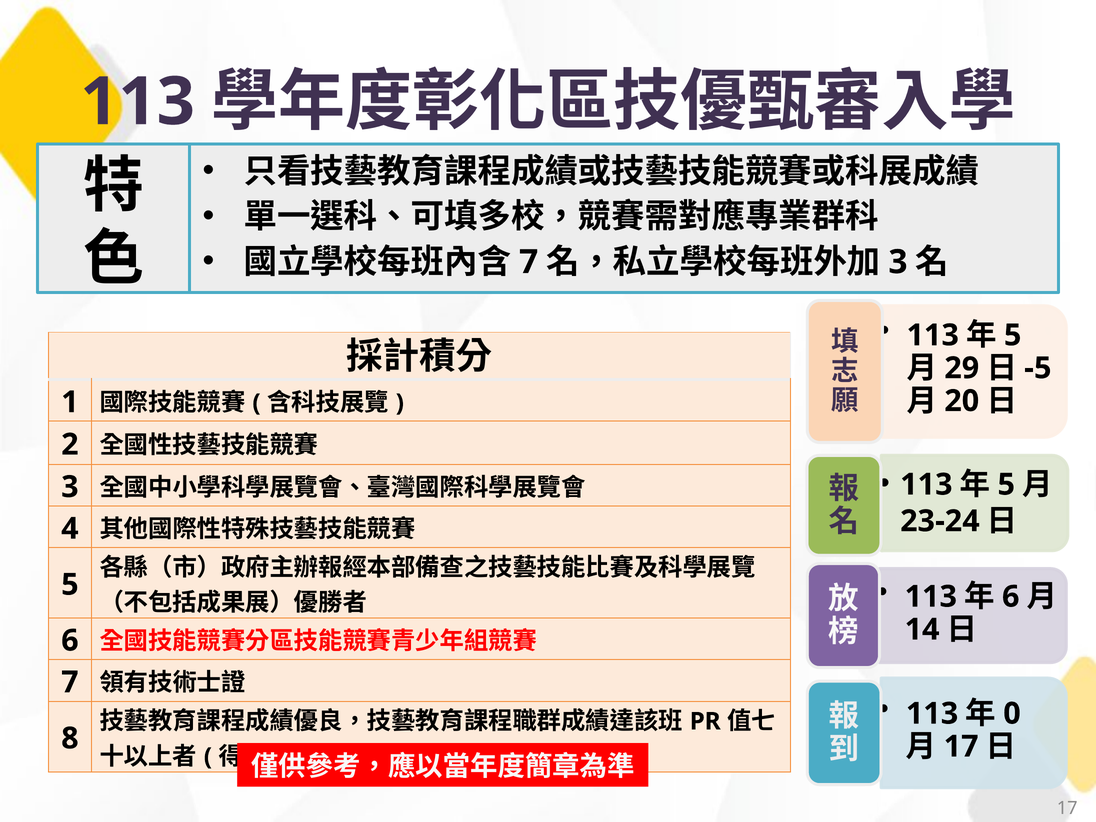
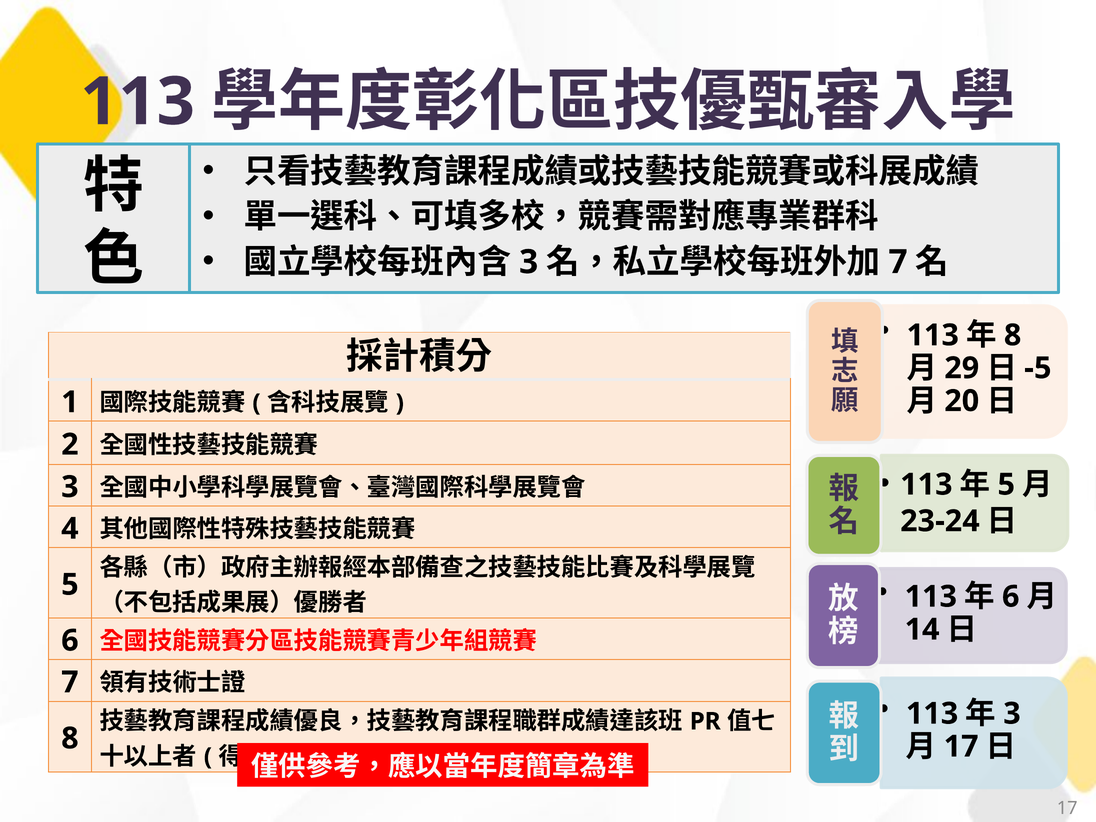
7: 7 -> 3 (529, 262)
3: 3 -> 7 (898, 262)
5: 5 -> 8 (1013, 335)
0: 0 -> 3 (1012, 714)
